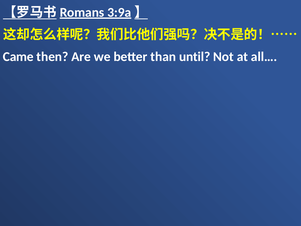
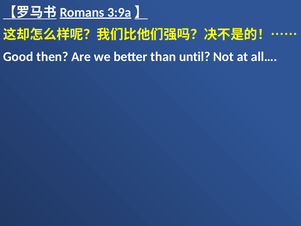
Came: Came -> Good (18, 57)
